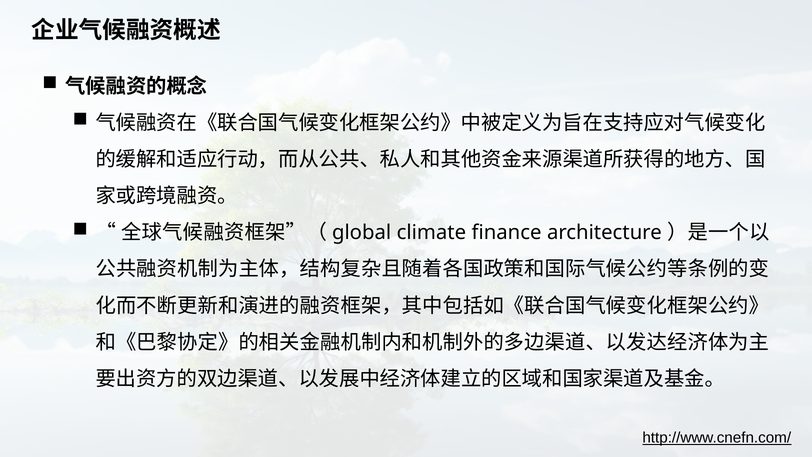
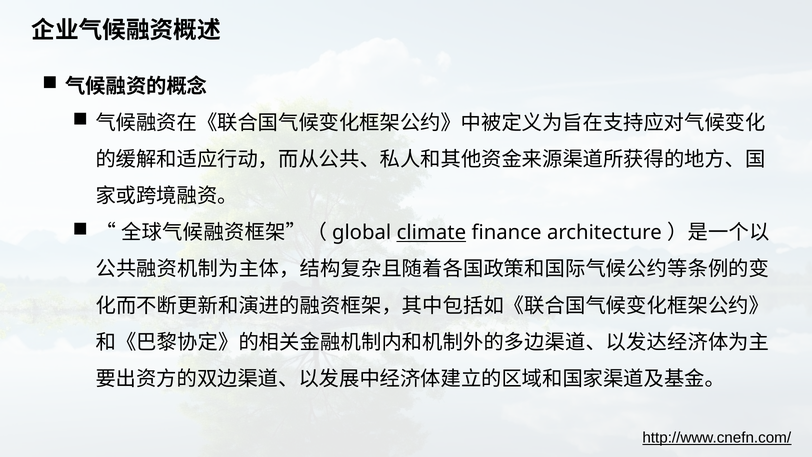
climate underline: none -> present (431, 233)
